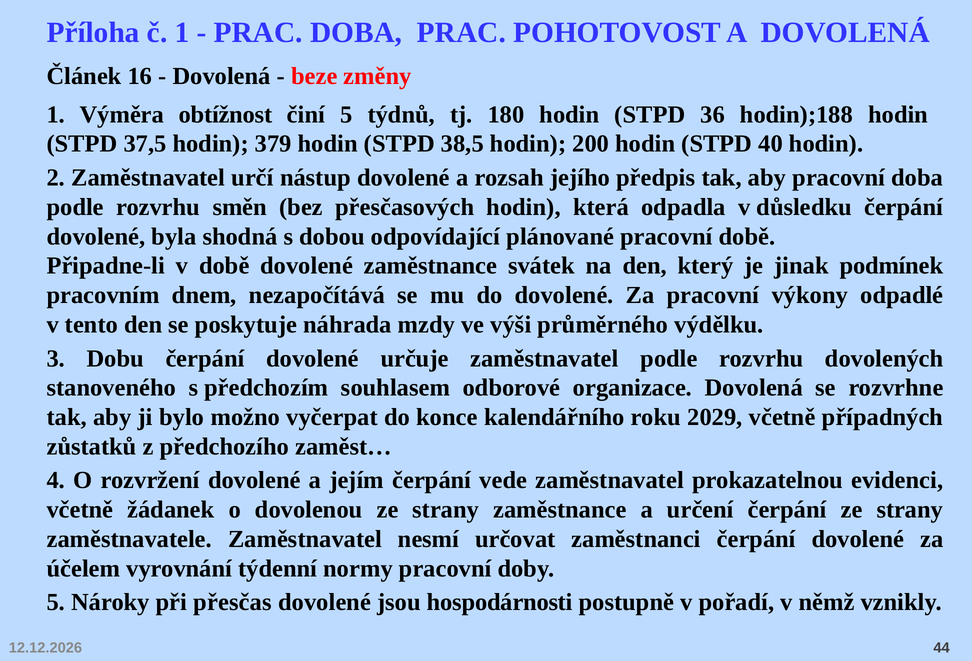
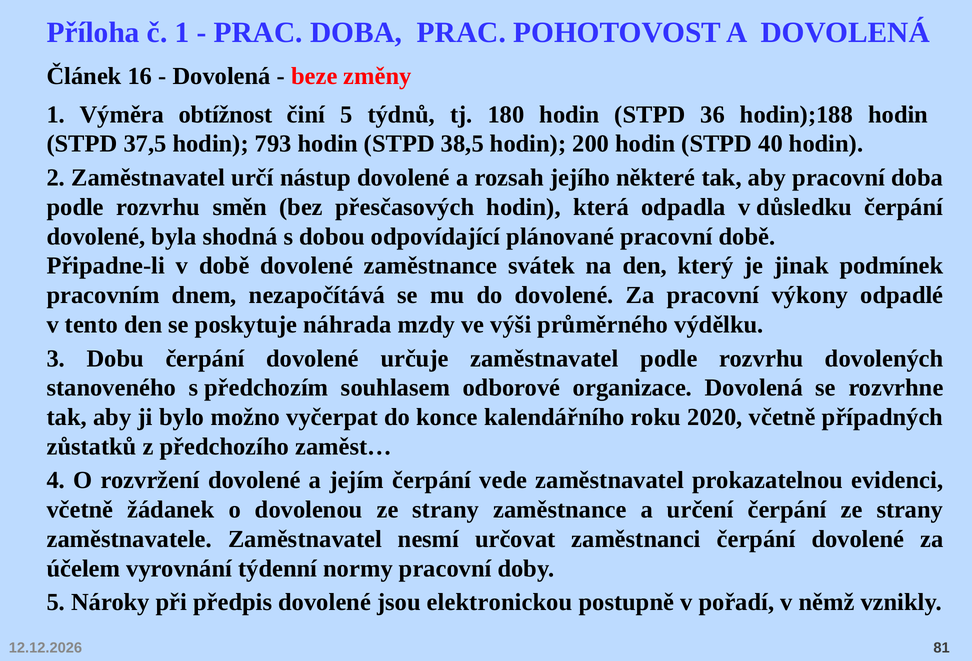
379: 379 -> 793 (273, 144)
předpis: předpis -> některé (656, 178)
2029: 2029 -> 2020 (715, 417)
přesčas: přesčas -> předpis (233, 603)
hospodárnosti: hospodárnosti -> elektronickou (500, 603)
44: 44 -> 81 (942, 648)
